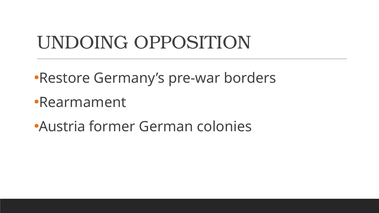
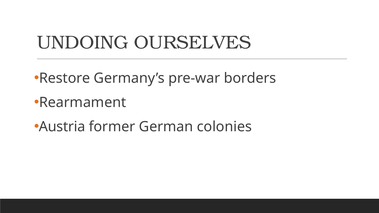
OPPOSITION: OPPOSITION -> OURSELVES (193, 42)
